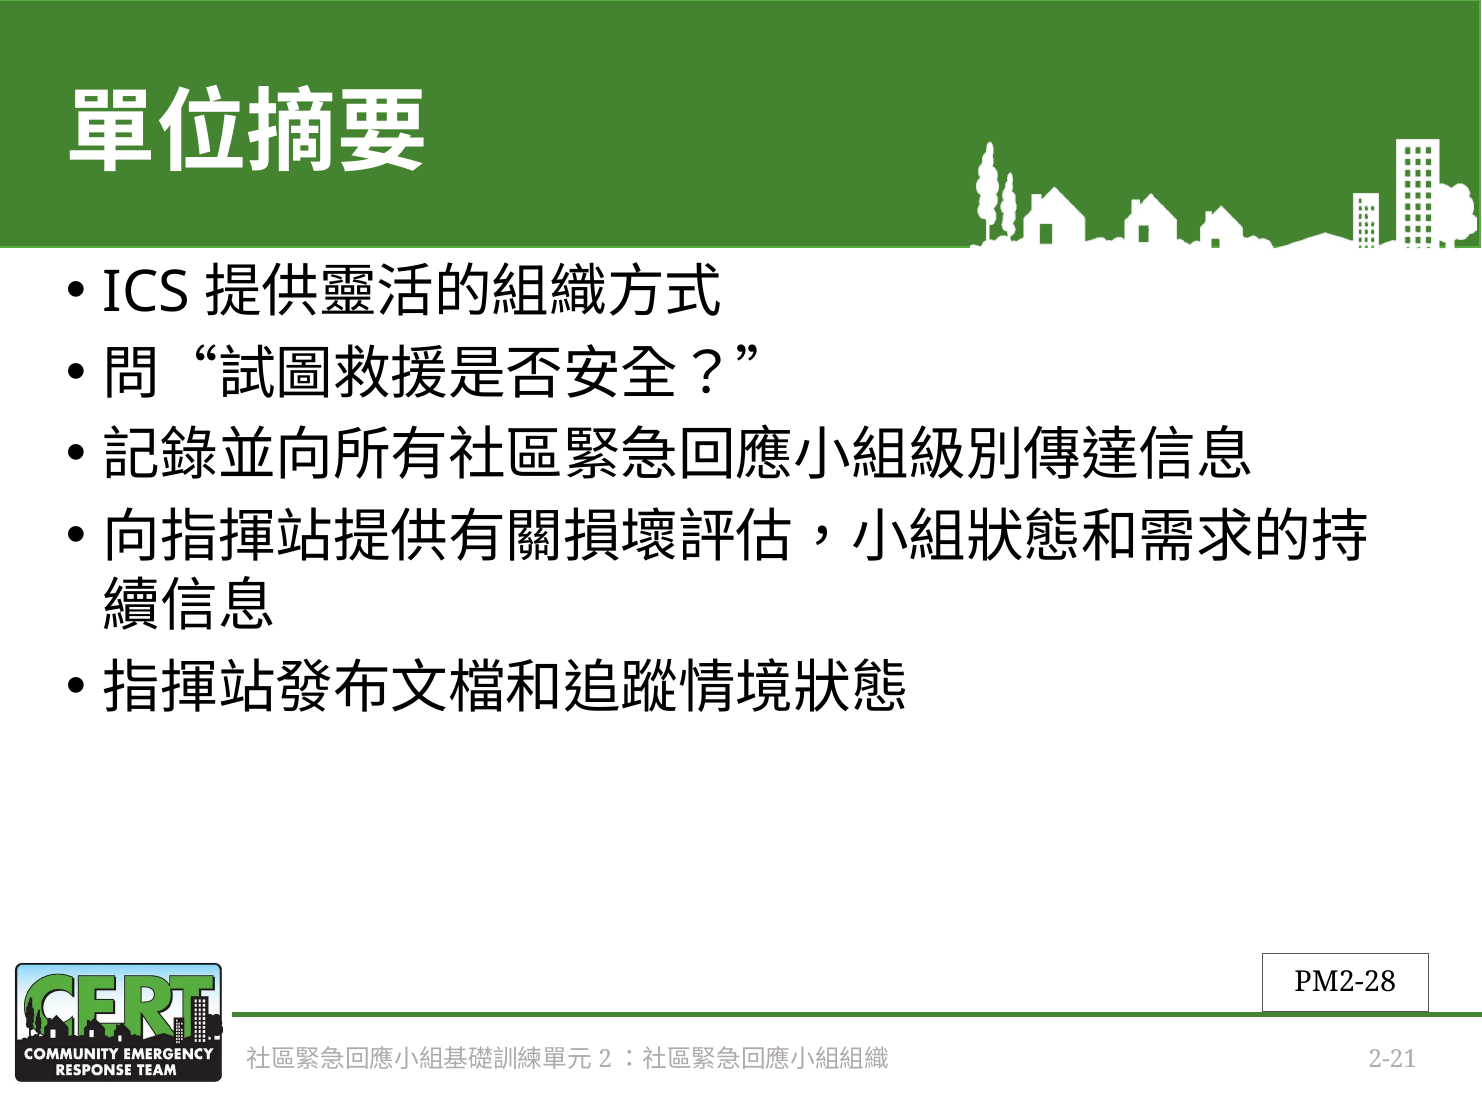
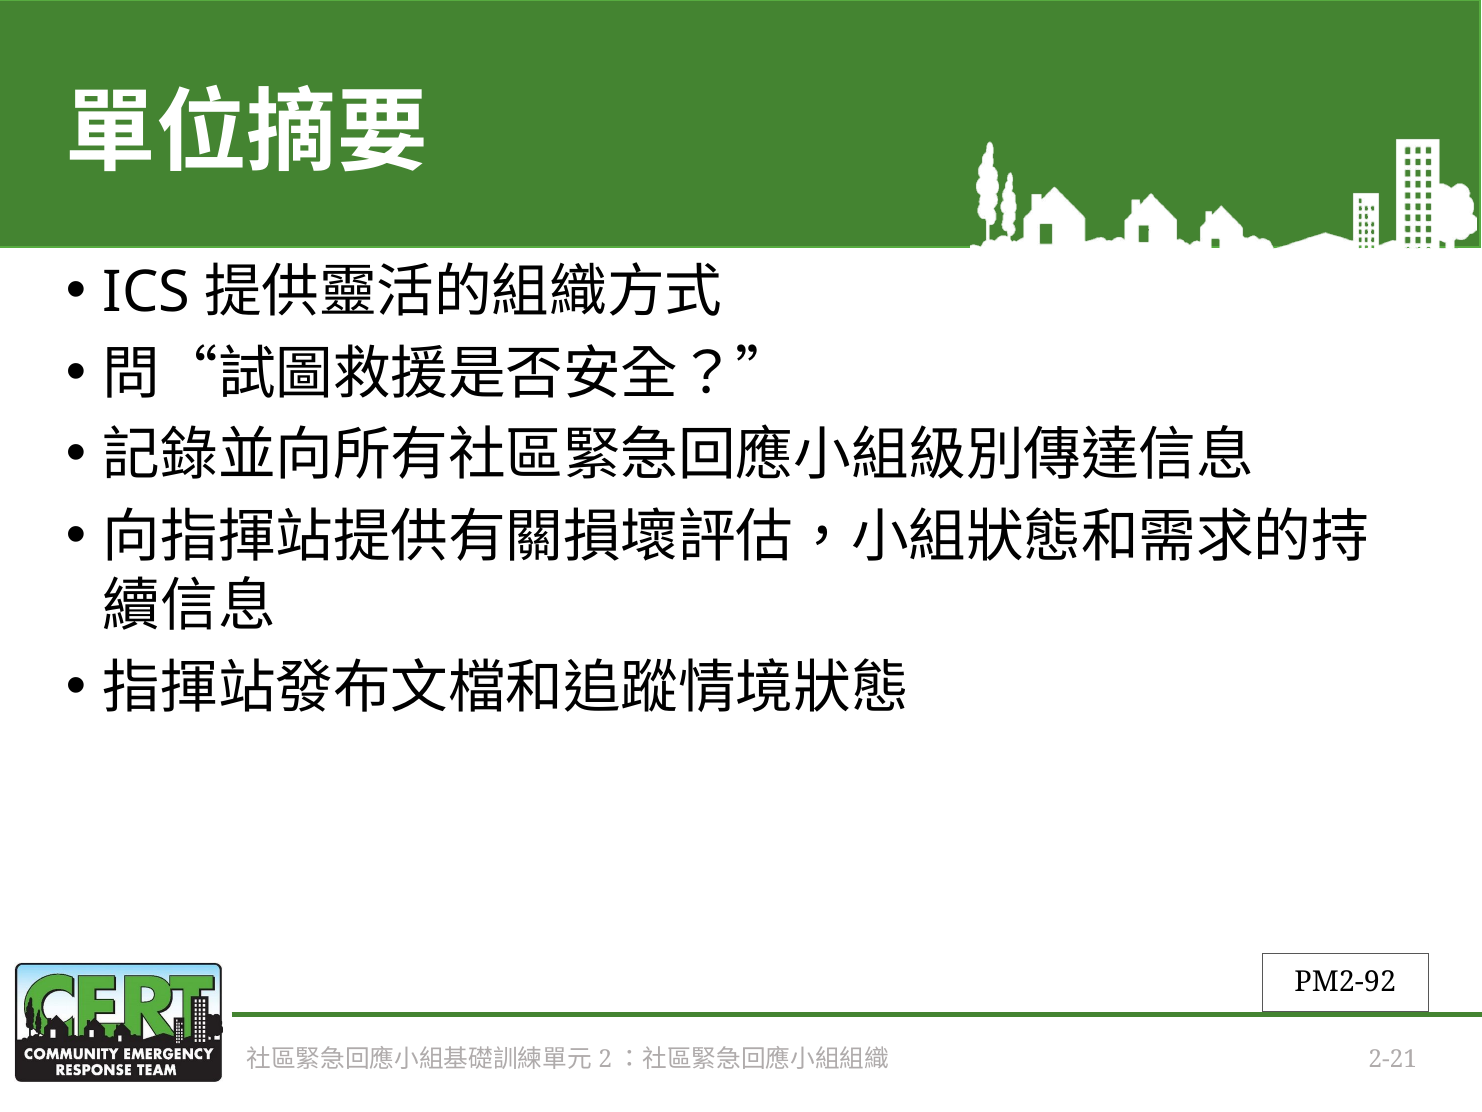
PM2-28: PM2-28 -> PM2-92 (1345, 982)
